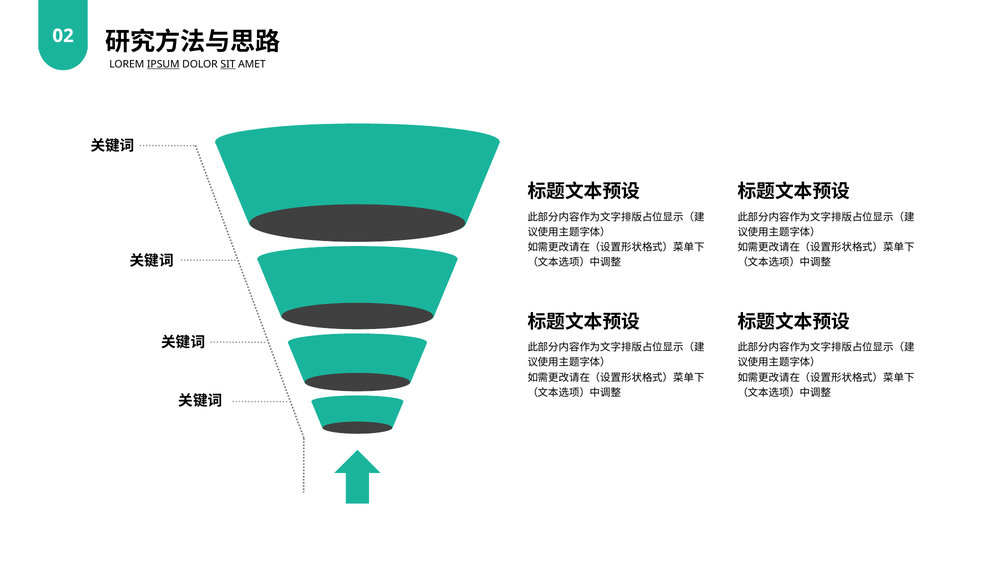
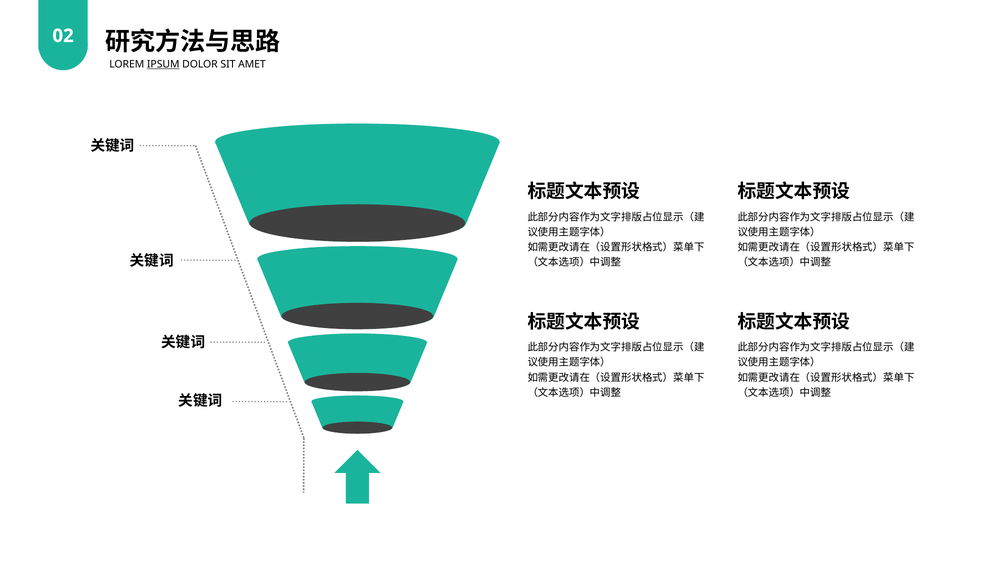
SIT underline: present -> none (228, 64)
